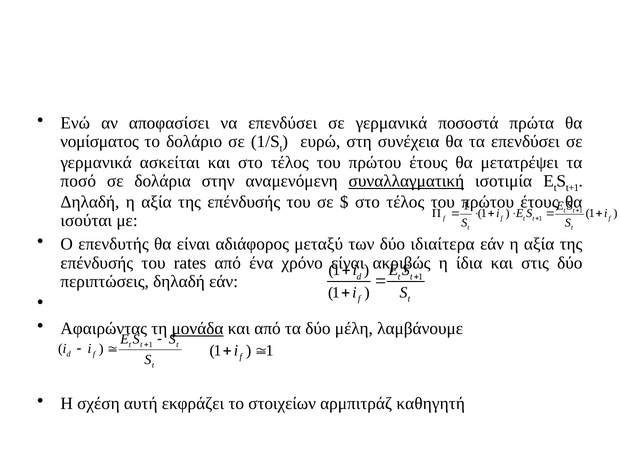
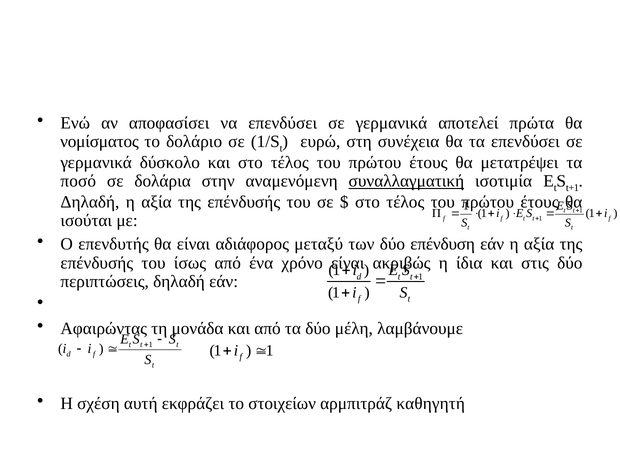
ποσοστά: ποσοστά -> αποτελεί (468, 123)
ασκείται: ασκείται -> δύσκολο (170, 163)
ιδιαίτερα: ιδιαίτερα -> επένδυση (443, 244)
rates: rates -> ίσως (190, 263)
μονάδα underline: present -> none (198, 329)
